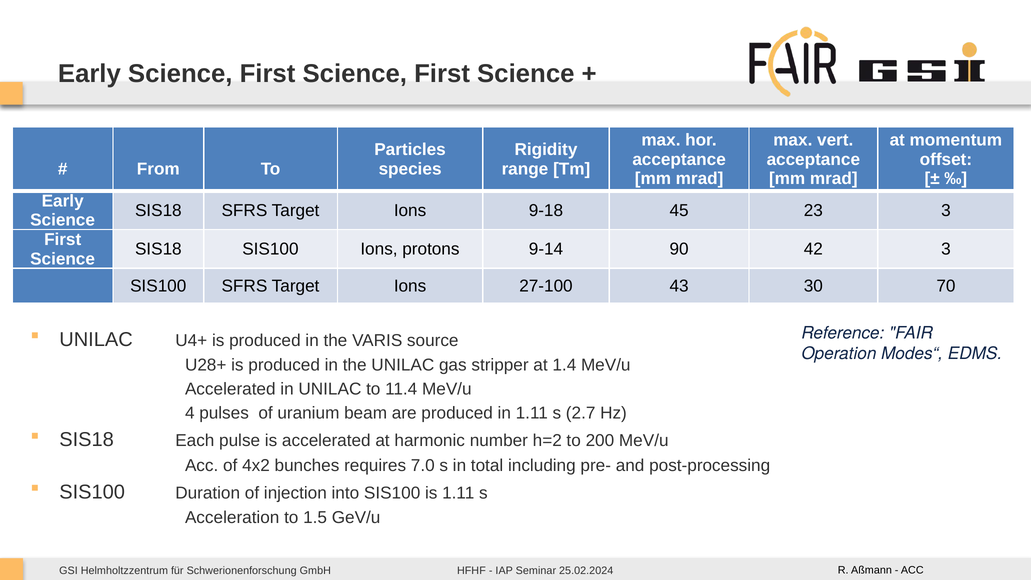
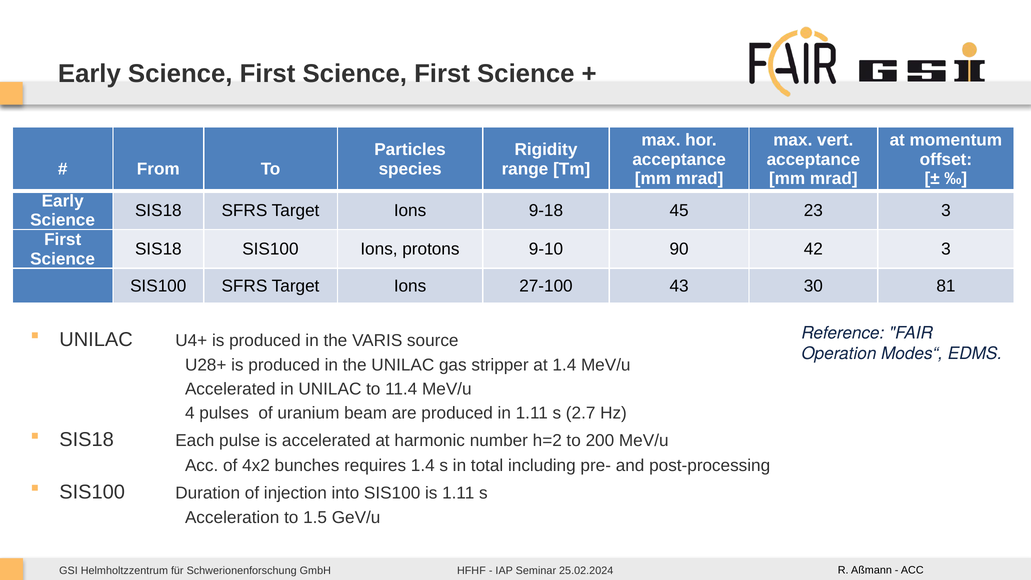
9-14: 9-14 -> 9-10 (546, 249)
70: 70 -> 81 (946, 286)
requires 7.0: 7.0 -> 1.4 (423, 465)
